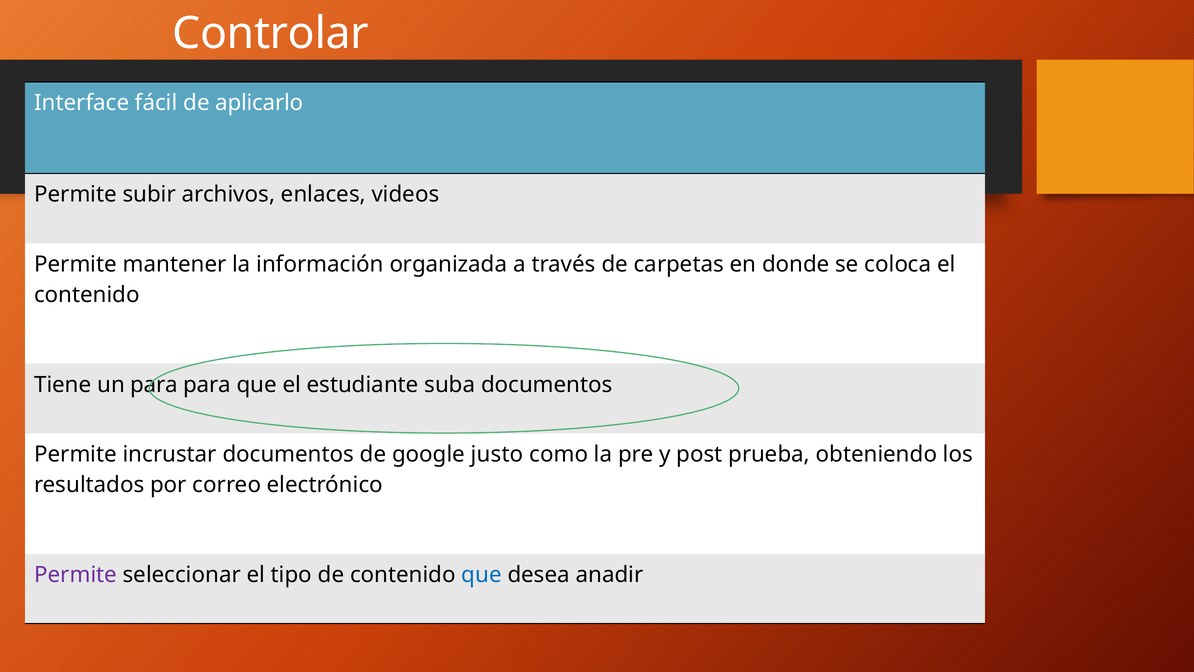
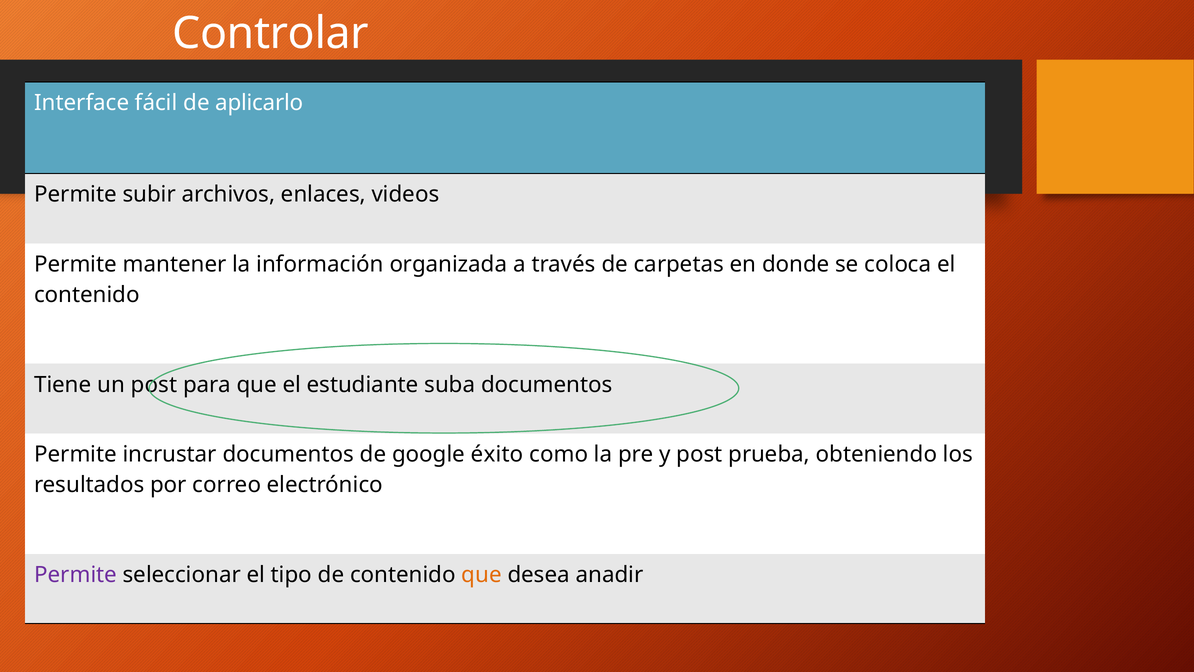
un para: para -> post (154, 384)
justo: justo -> éxito (497, 454)
que colour: blue -> orange (482, 575)
